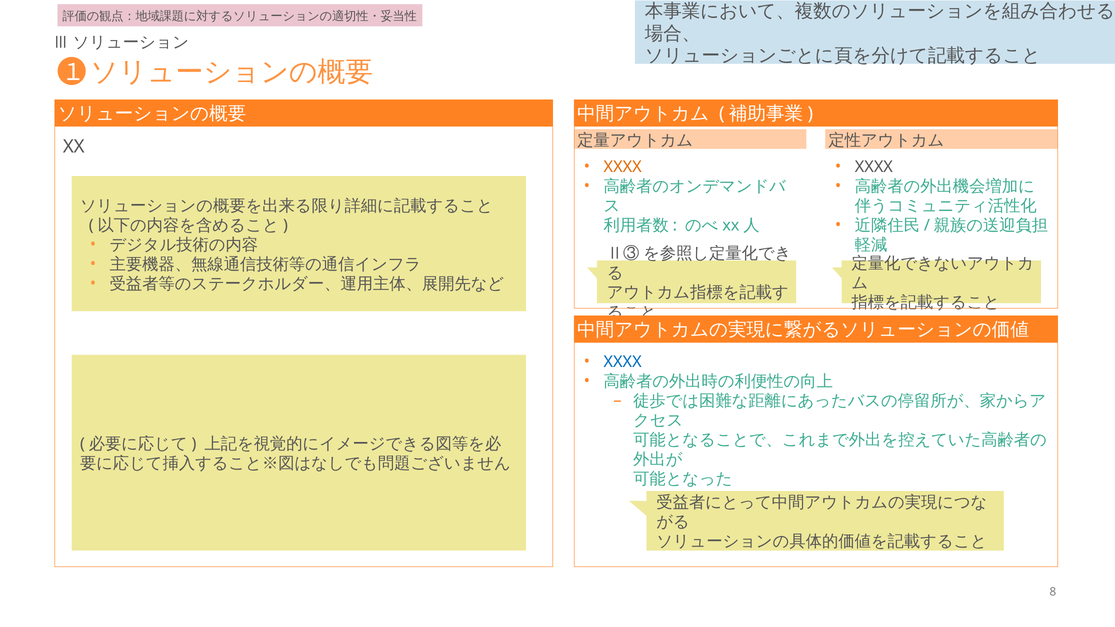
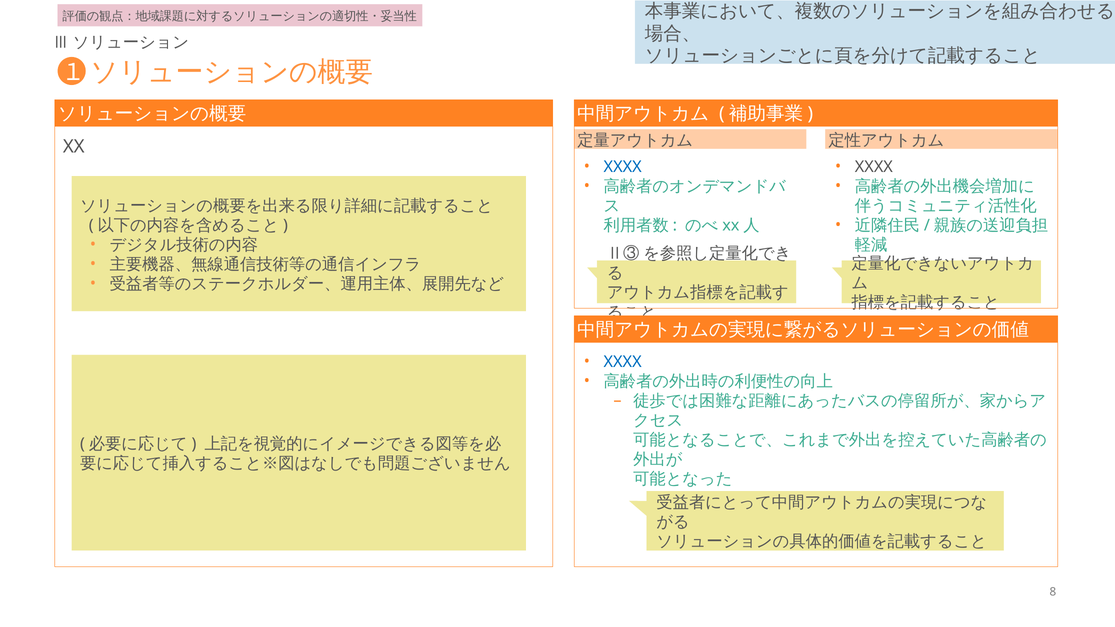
XXXX colour: orange -> blue (623, 167)
